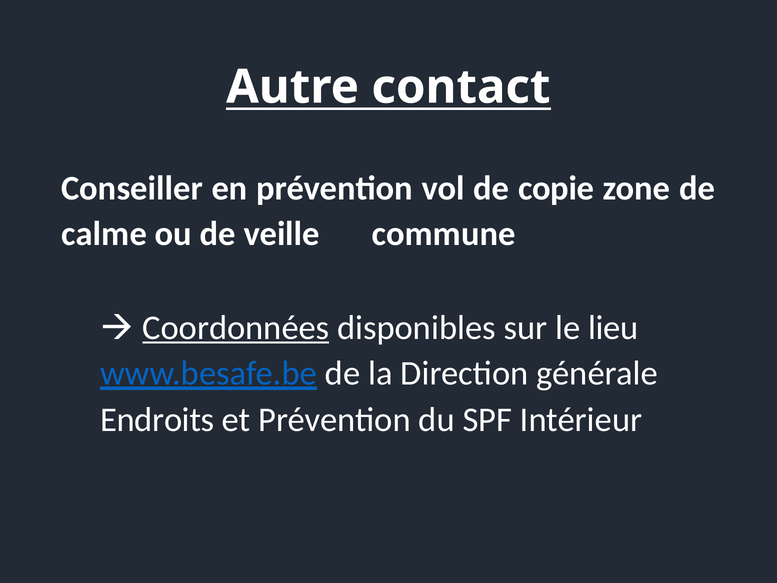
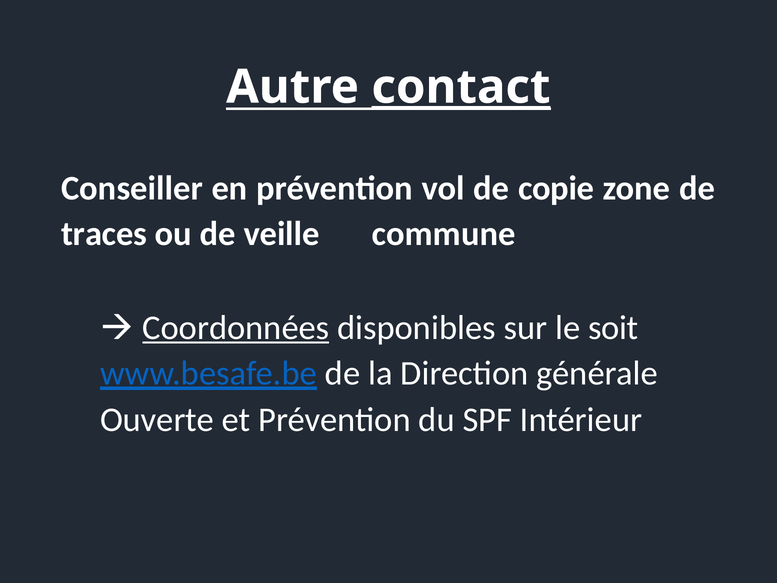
contact underline: none -> present (461, 87)
calme: calme -> traces (104, 234)
lieu: lieu -> soit (613, 328)
Endroits: Endroits -> Ouverte (157, 420)
